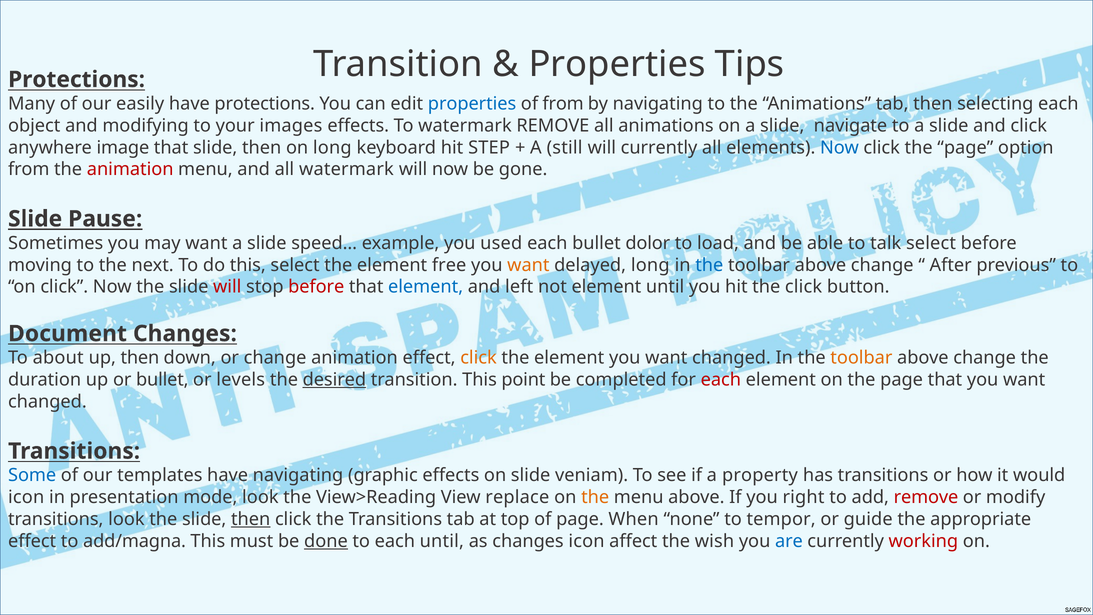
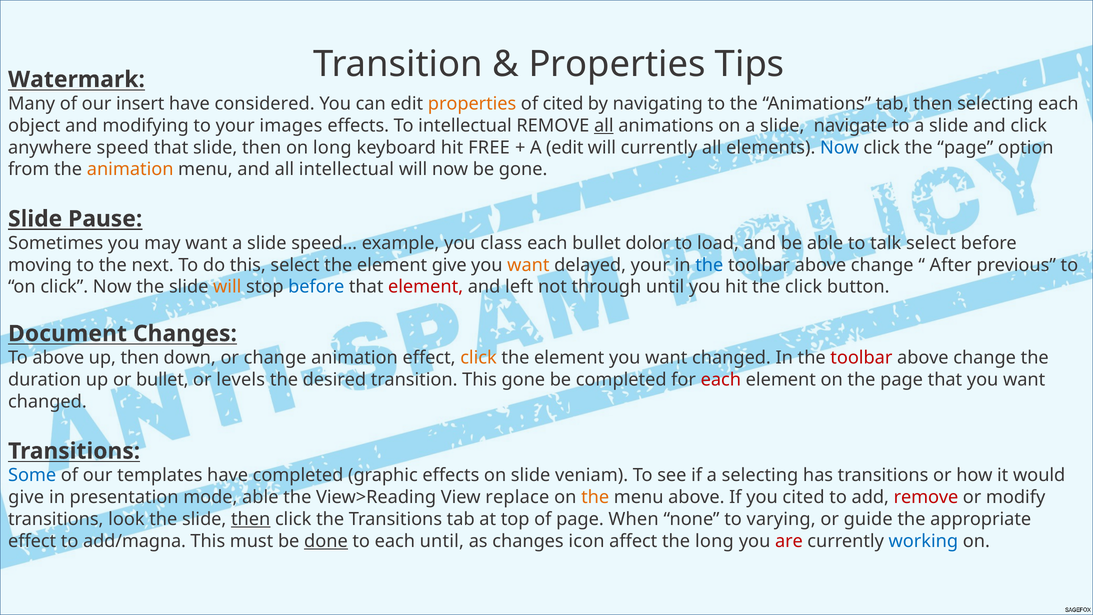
Protections: Protections -> Watermark (76, 79)
easily: easily -> insert (140, 104)
have protections: protections -> considered (265, 104)
properties colour: blue -> orange (472, 104)
of from: from -> cited (563, 104)
To watermark: watermark -> intellectual (465, 126)
all underline: none -> present (604, 126)
image: image -> speed (123, 147)
STEP: STEP -> FREE (489, 147)
A still: still -> edit (565, 147)
animation colour: red -> orange (130, 169)
all watermark: watermark -> intellectual (346, 169)
used: used -> class (501, 243)
element free: free -> give (449, 265)
delayed long: long -> your (650, 265)
will colour: red -> orange (227, 287)
before colour: red -> blue (316, 287)
element colour: blue -> red (426, 287)
not element: element -> through (606, 287)
To about: about -> above (58, 358)
toolbar colour: orange -> red (861, 358)
desired underline: present -> none (334, 380)
This point: point -> gone (523, 380)
have navigating: navigating -> completed (298, 475)
a property: property -> selecting (760, 475)
icon: icon -> give (26, 497)
mode look: look -> able (260, 497)
you right: right -> cited (804, 497)
tempor: tempor -> varying (781, 519)
the wish: wish -> long (714, 541)
are colour: blue -> red (789, 541)
working colour: red -> blue (923, 541)
